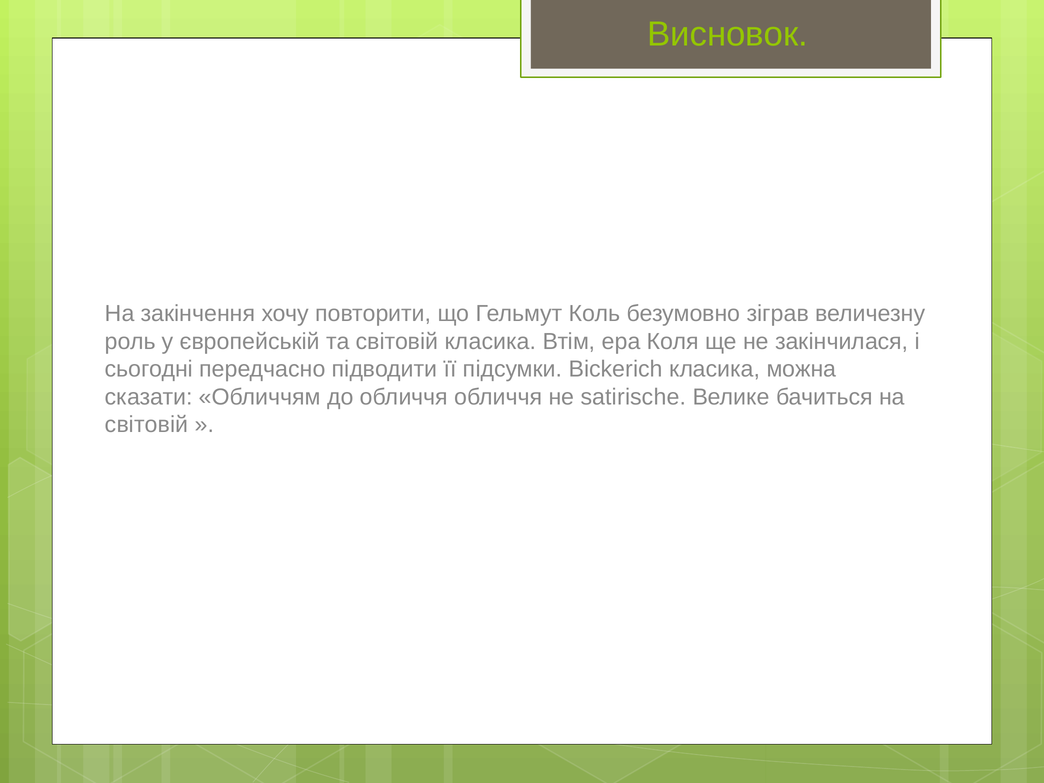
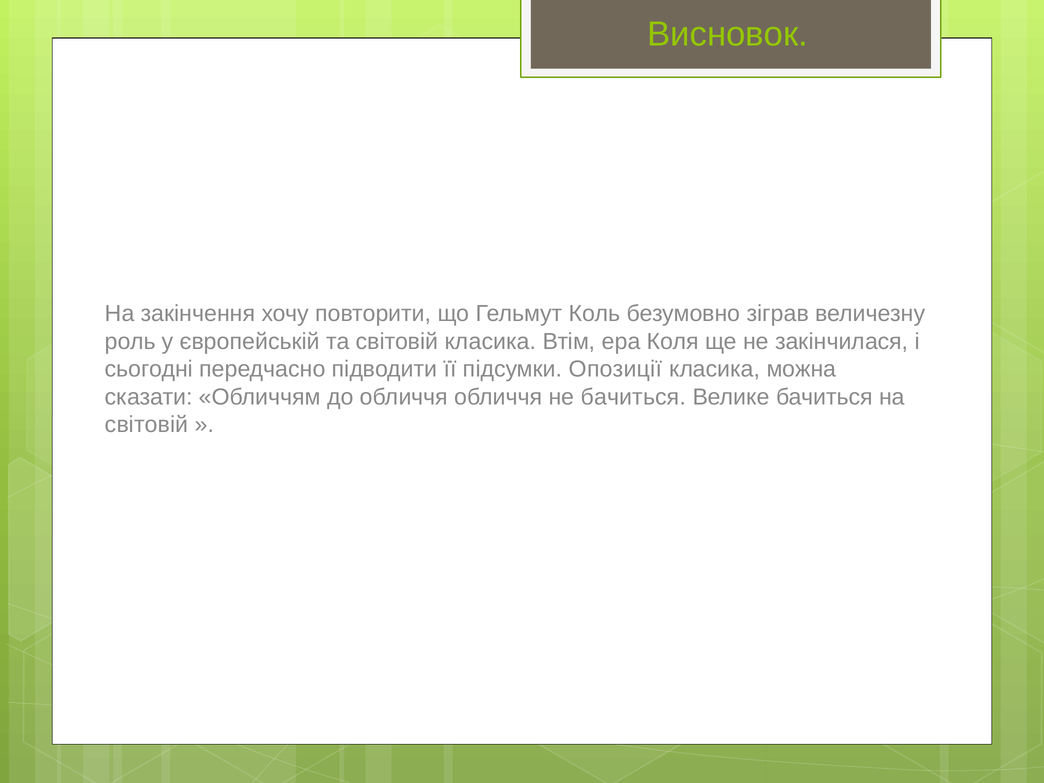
Bickerich: Bickerich -> Опозиції (616, 369)
не satirische: satirische -> бачиться (633, 397)
